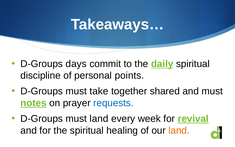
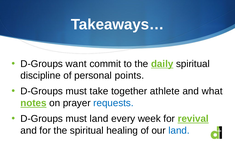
days: days -> want (76, 64)
shared: shared -> athlete (165, 91)
and must: must -> what (212, 91)
land colour: orange -> blue (179, 130)
